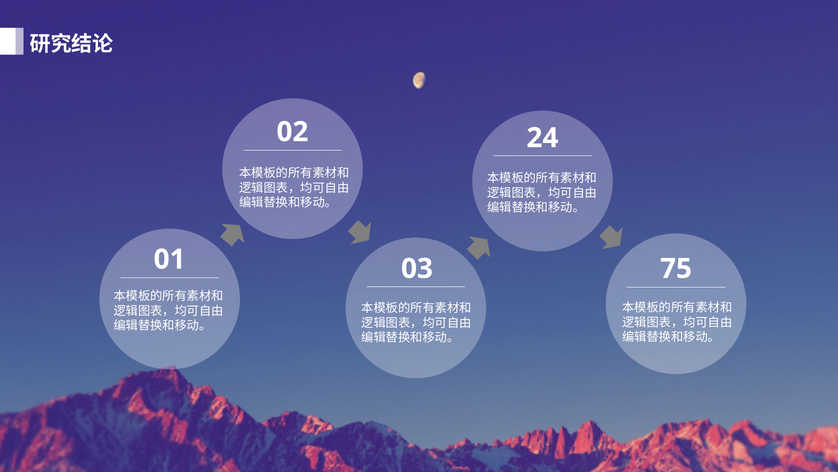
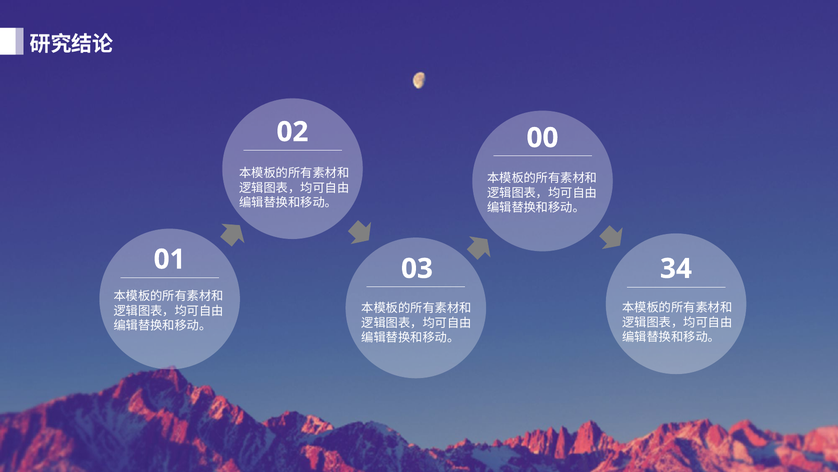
24: 24 -> 00 (542, 138)
75: 75 -> 34 (676, 268)
